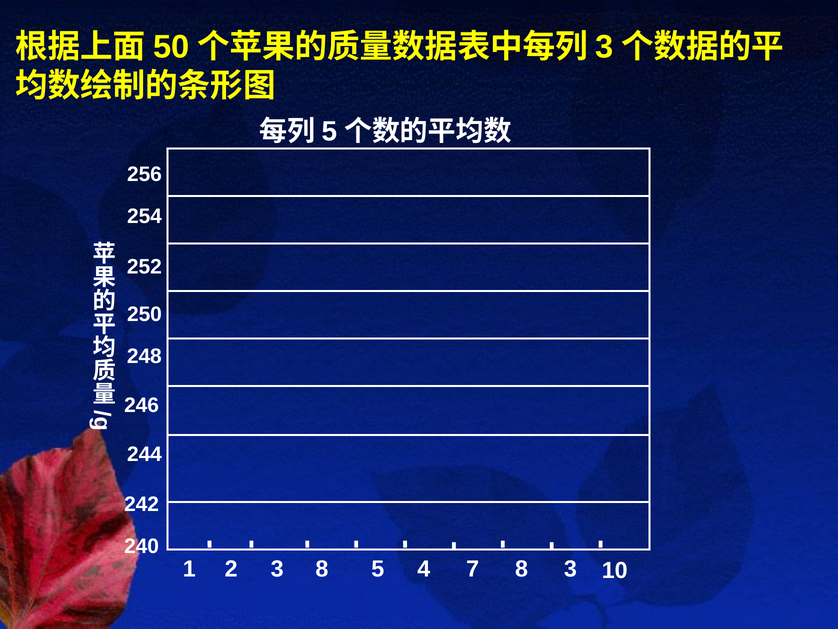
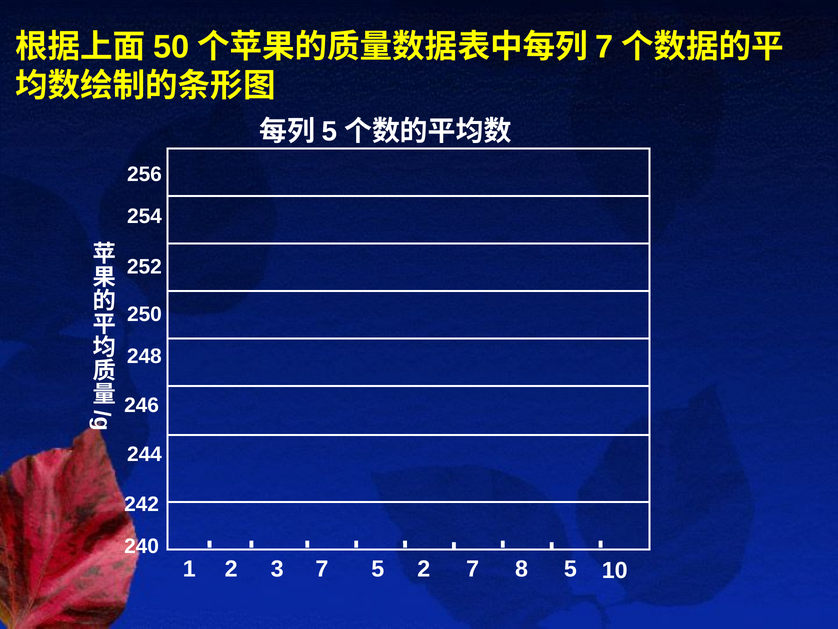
3: 3 -> 7 (605, 47)
3 8: 8 -> 7 (322, 568)
5 4: 4 -> 2 (424, 568)
2 3: 3 -> 5 (570, 568)
